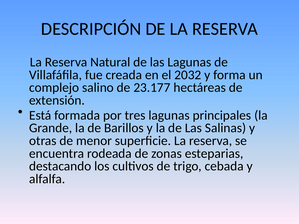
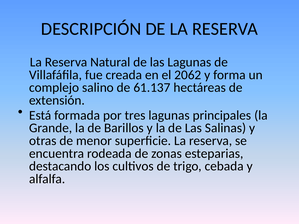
2032: 2032 -> 2062 (188, 75)
23.177: 23.177 -> 61.137 (152, 88)
